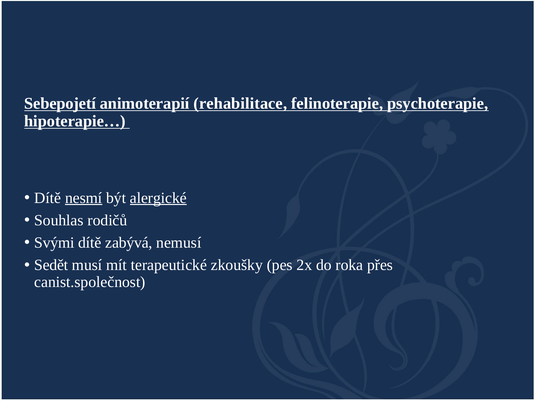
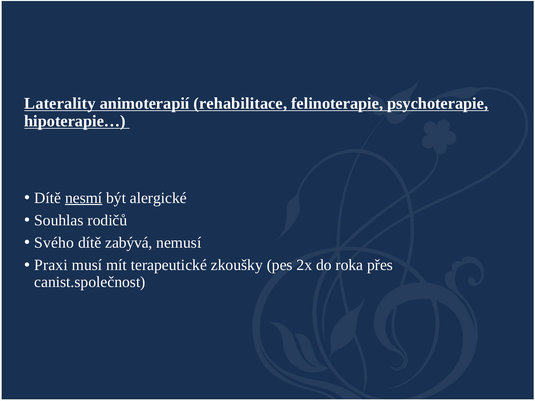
Sebepojetí: Sebepojetí -> Laterality (60, 104)
alergické underline: present -> none (158, 198)
Svými: Svými -> Svého (54, 243)
Sedět: Sedět -> Praxi (51, 265)
